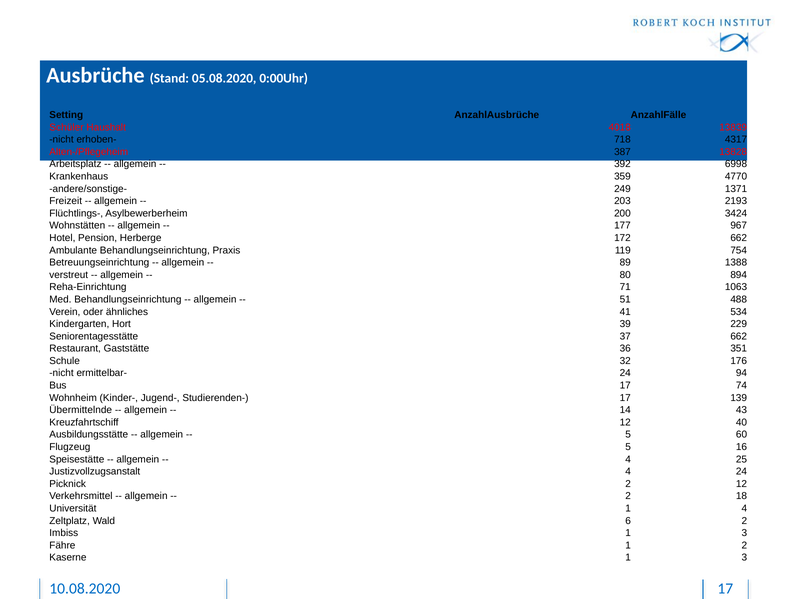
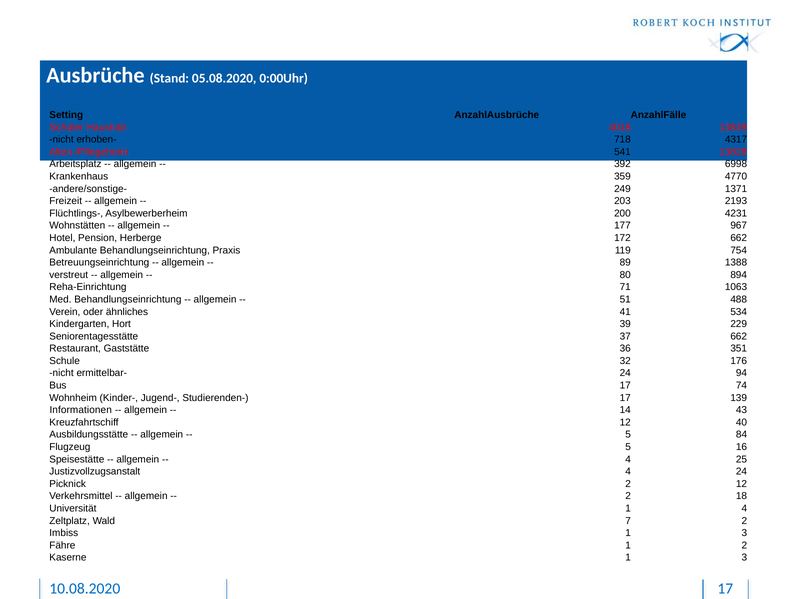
387: 387 -> 541 (622, 152)
3424: 3424 -> 4231 (736, 213)
Übermittelnde: Übermittelnde -> Informationen (81, 410)
60: 60 -> 84 (742, 435)
6: 6 -> 7 (628, 521)
